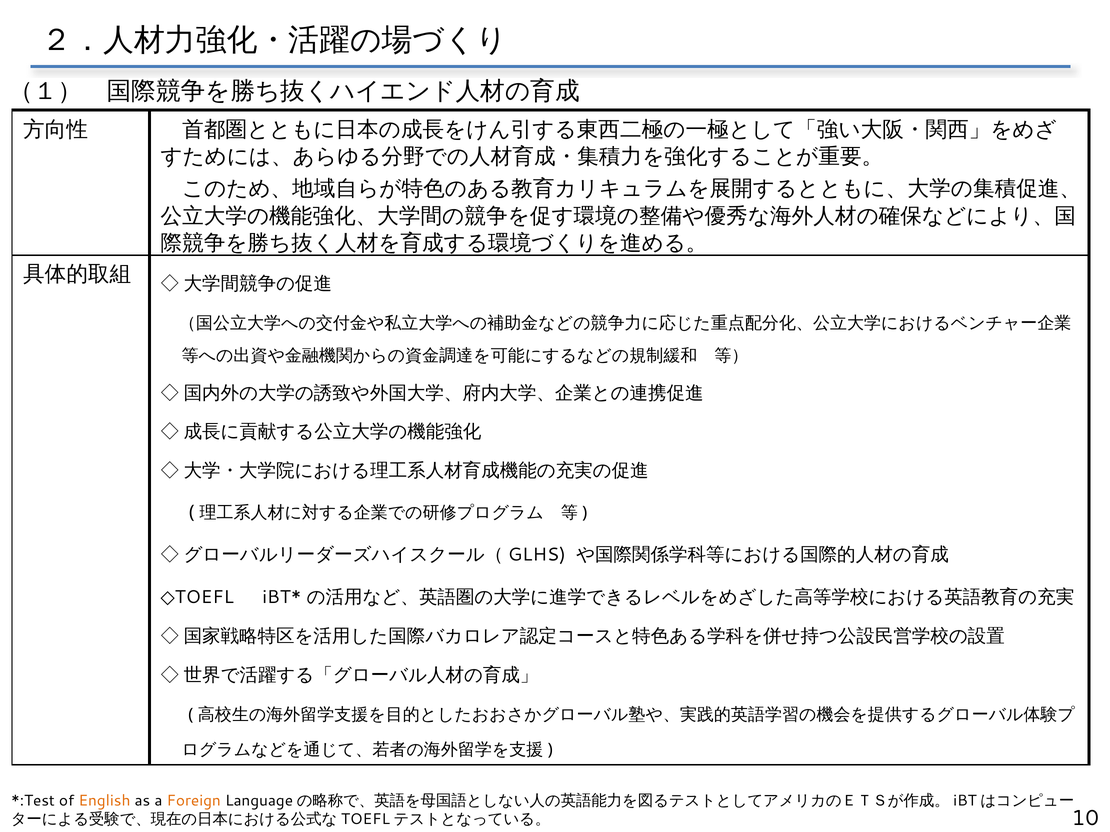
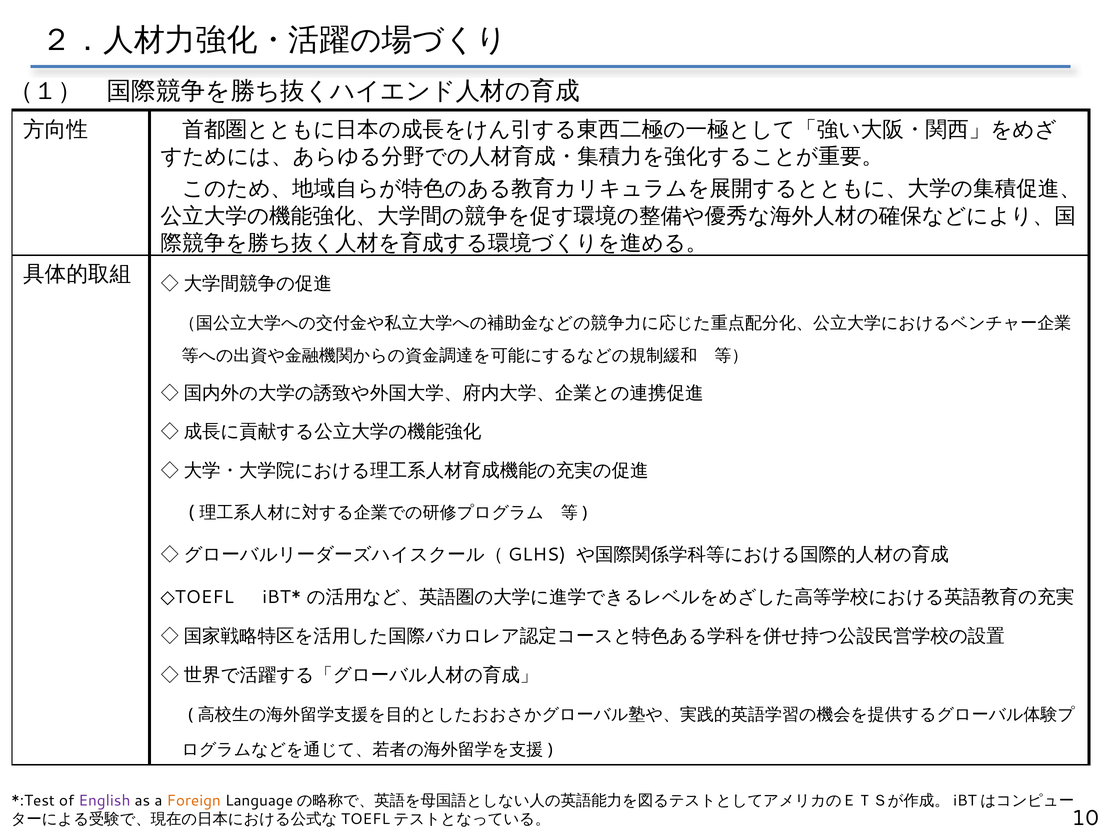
English colour: orange -> purple (104, 801)
